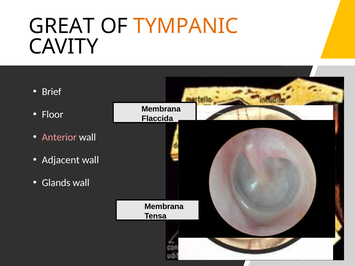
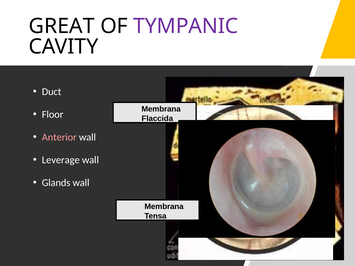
TYMPANIC colour: orange -> purple (186, 26)
Brief: Brief -> Duct (52, 92)
Adjacent: Adjacent -> Leverage (61, 160)
